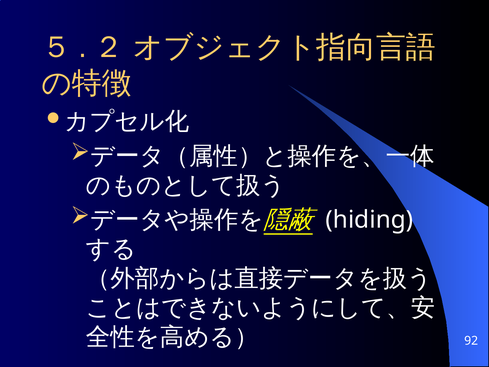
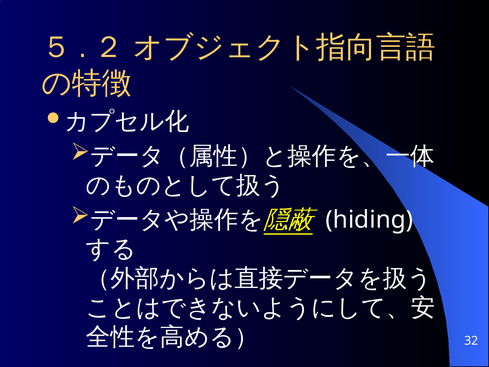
92: 92 -> 32 (471, 341)
